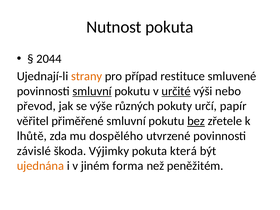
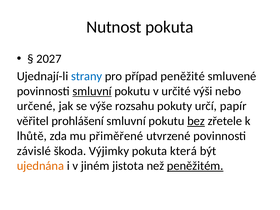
2044: 2044 -> 2027 (49, 59)
strany colour: orange -> blue (87, 76)
restituce: restituce -> peněžité (183, 76)
určité underline: present -> none (176, 91)
převod: převod -> určené (36, 106)
různých: různých -> rozsahu (135, 106)
přiměřené: přiměřené -> prohlášení (78, 121)
dospělého: dospělého -> přiměřené (116, 136)
forma: forma -> jistota (128, 166)
peněžitém underline: none -> present (195, 166)
